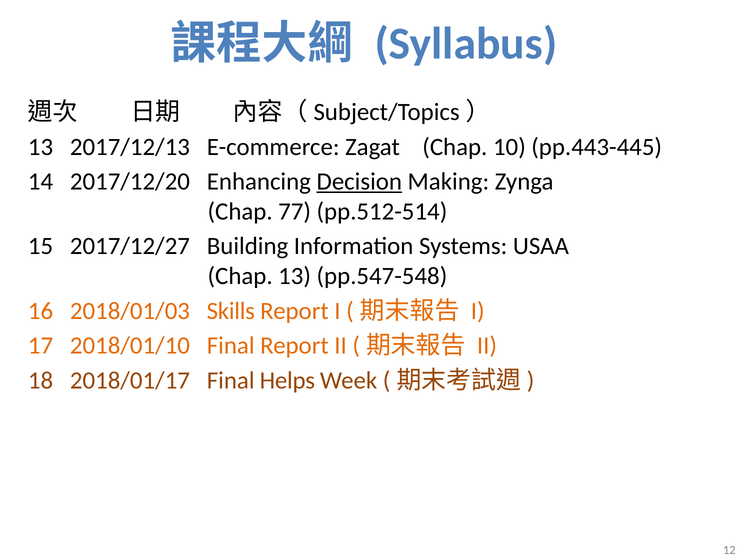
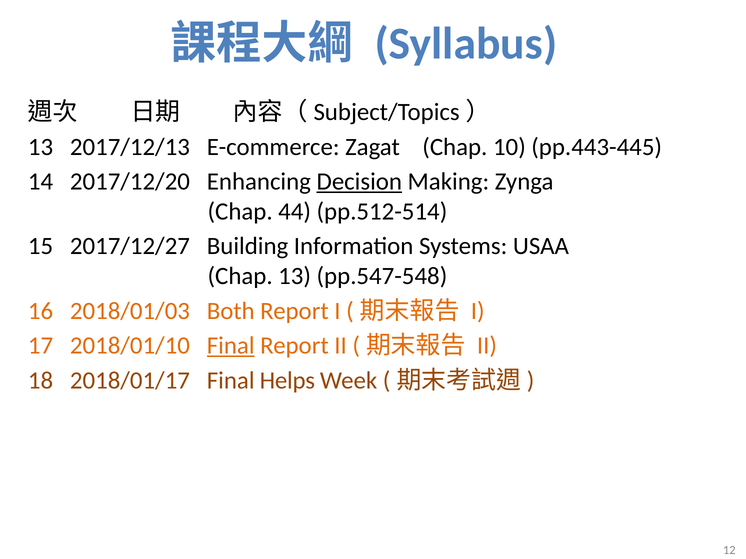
77: 77 -> 44 (295, 212)
Skills: Skills -> Both (231, 311)
Final underline: none -> present (231, 346)
